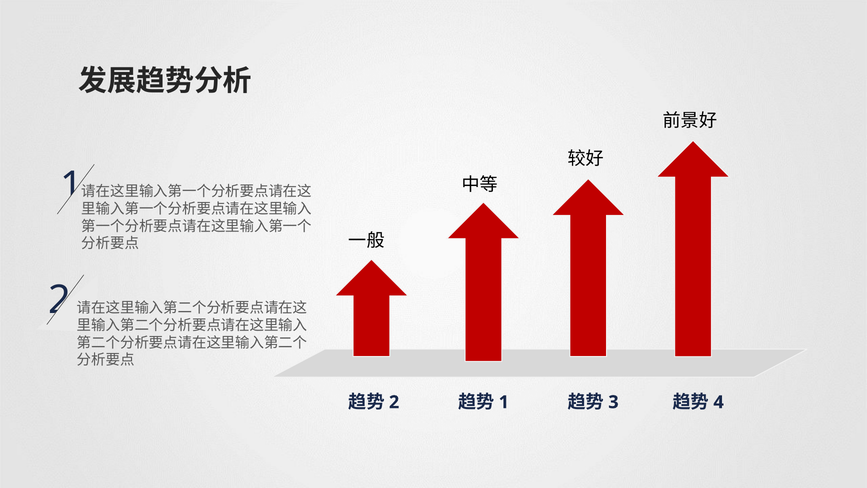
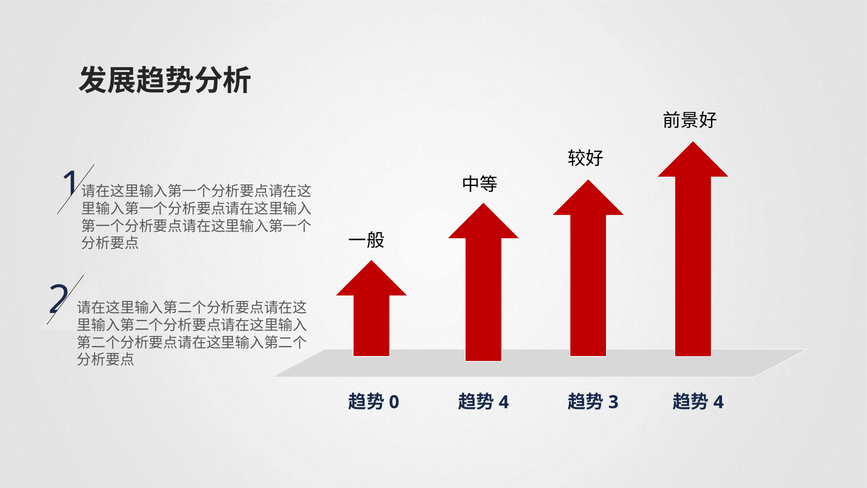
2: 2 -> 0 (394, 402)
1: 1 -> 4 (504, 402)
